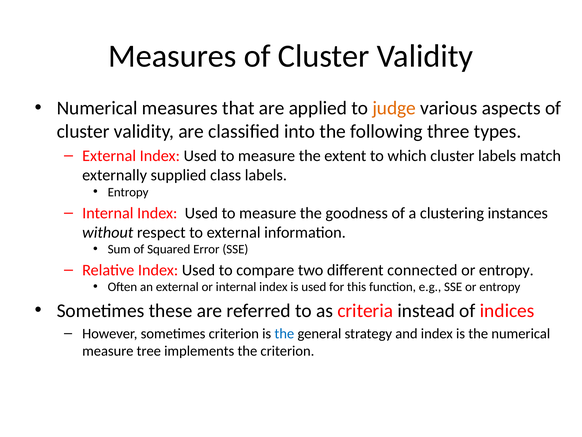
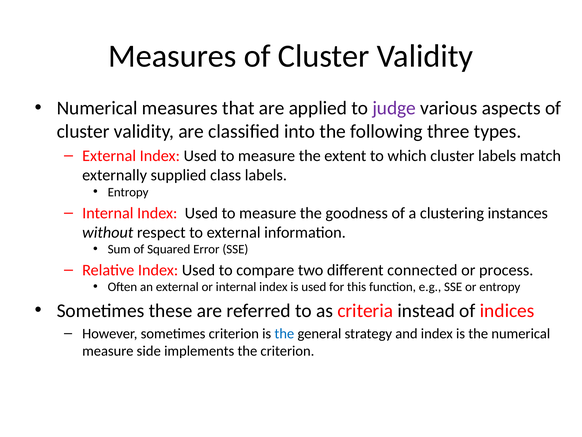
judge colour: orange -> purple (394, 108)
entropy: entropy -> process (506, 270)
tree: tree -> side (149, 351)
